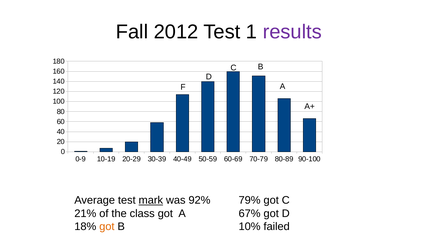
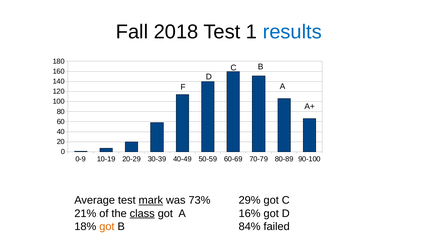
2012: 2012 -> 2018 (176, 32)
results colour: purple -> blue (292, 32)
92%: 92% -> 73% (199, 201)
79%: 79% -> 29% (250, 201)
class underline: none -> present (142, 214)
67%: 67% -> 16% (250, 214)
10%: 10% -> 84% (250, 227)
